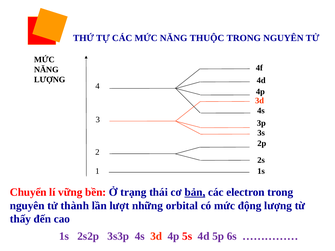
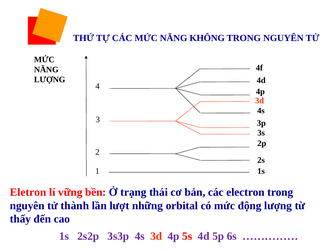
THUỘC: THUỘC -> KHÔNG (207, 38)
Chuyển: Chuyển -> Eletron (28, 192)
bản underline: present -> none (195, 192)
